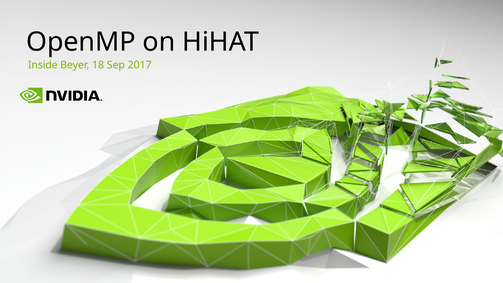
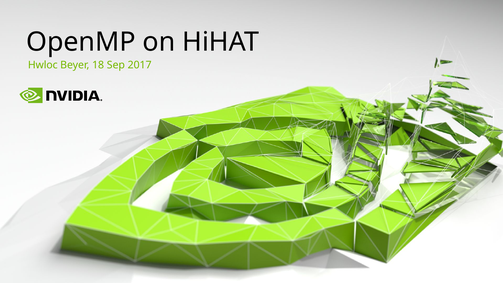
Inside: Inside -> Hwloc (43, 65)
